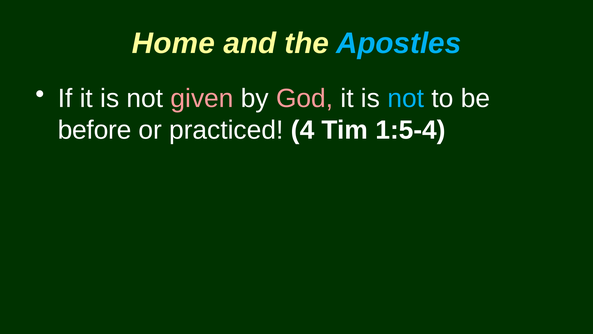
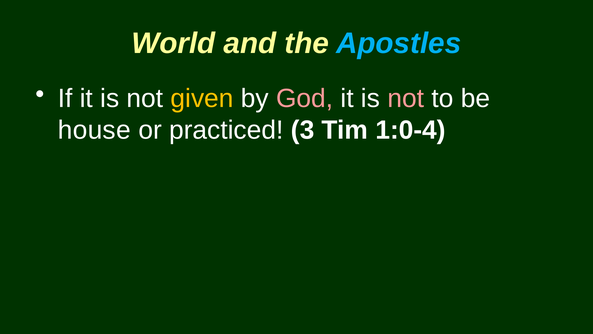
Home: Home -> World (173, 43)
given colour: pink -> yellow (202, 98)
not colour: light blue -> pink (406, 98)
before: before -> house (94, 130)
4: 4 -> 3 (303, 130)
1:5-4: 1:5-4 -> 1:0-4 (411, 130)
